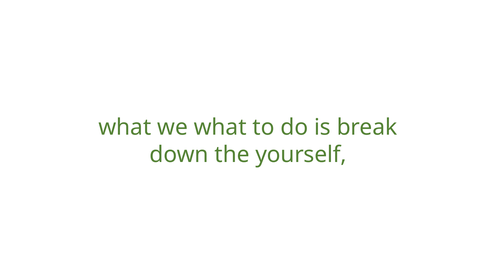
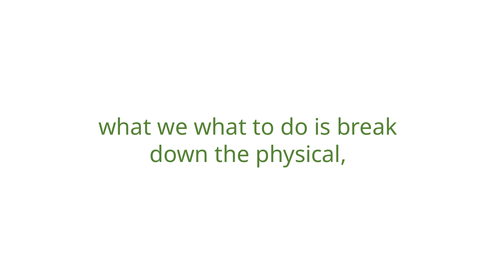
yourself: yourself -> physical (301, 155)
